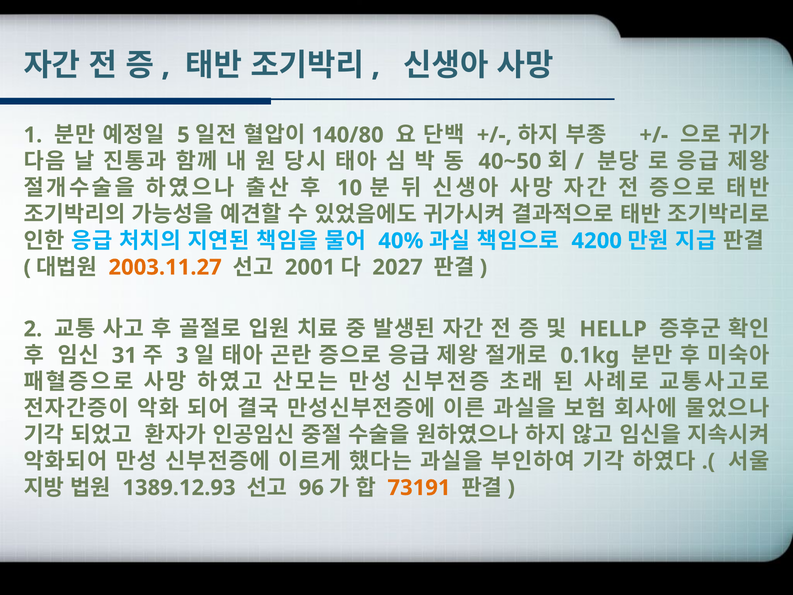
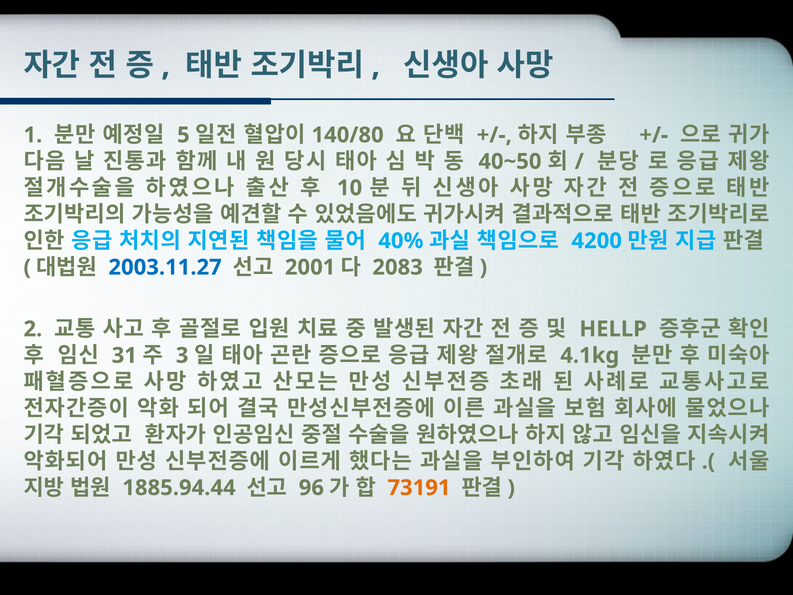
2003.11.27 colour: orange -> blue (165, 267)
2027: 2027 -> 2083 (398, 267)
0.1kg: 0.1kg -> 4.1kg (590, 355)
1389.12.93: 1389.12.93 -> 1885.94.44 (179, 488)
